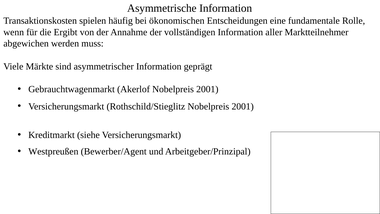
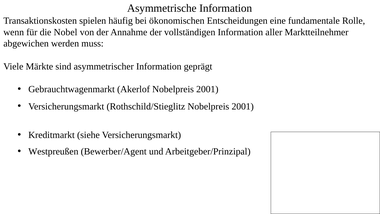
Ergibt: Ergibt -> Nobel (66, 32)
